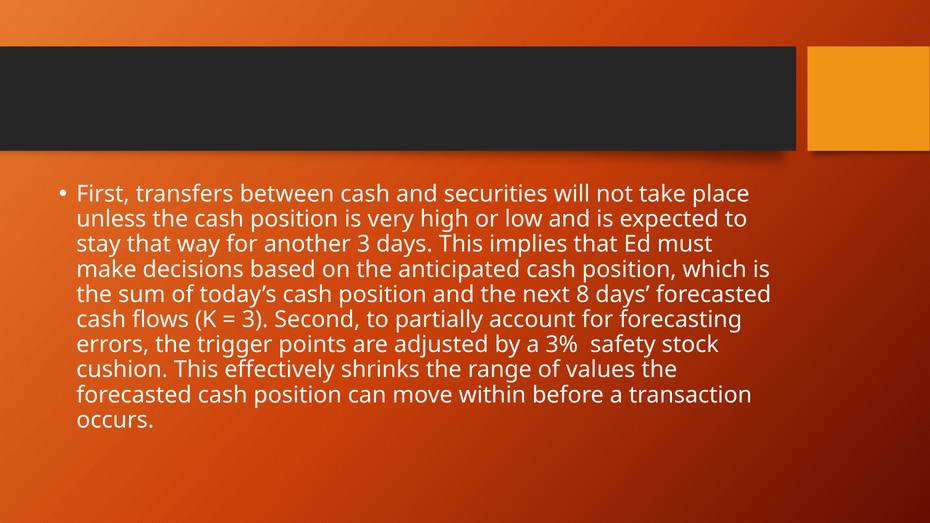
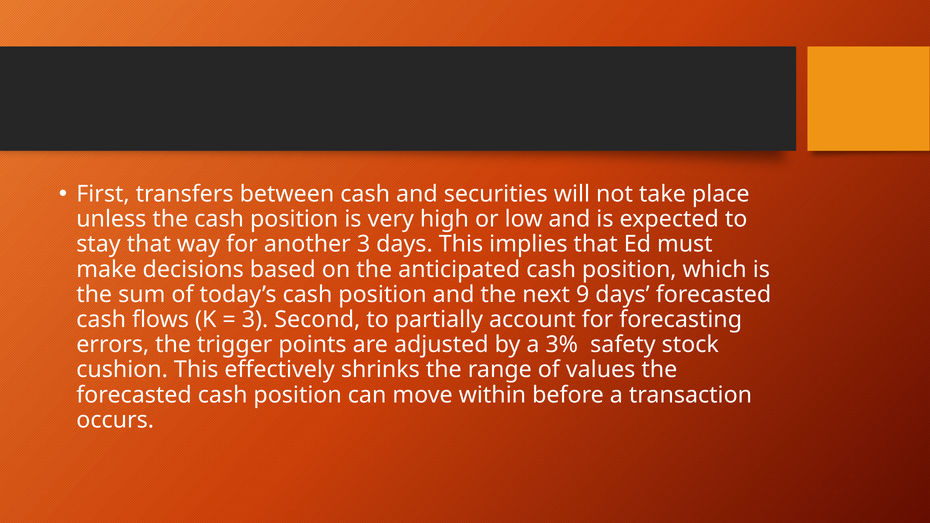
8: 8 -> 9 (583, 295)
